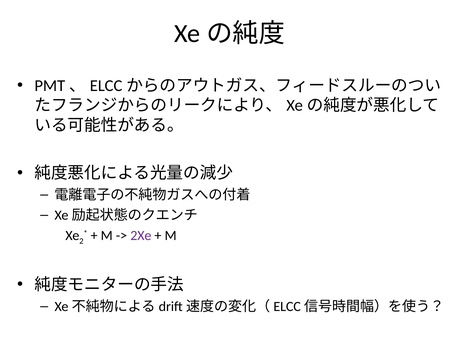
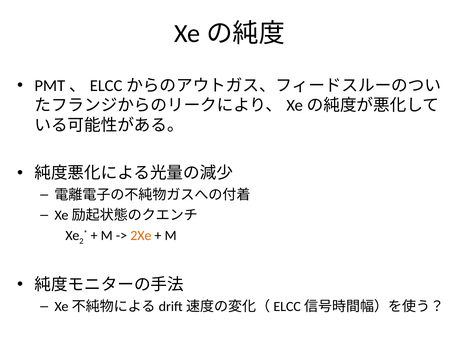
2Xe colour: purple -> orange (141, 236)
